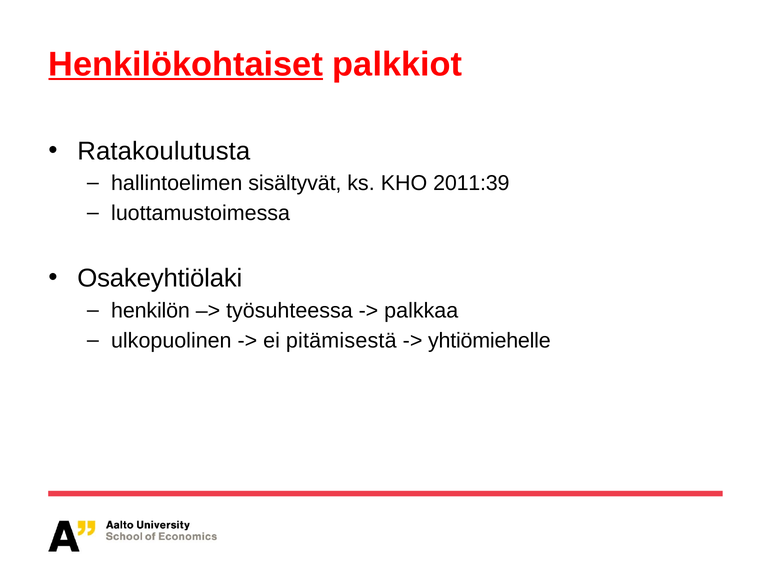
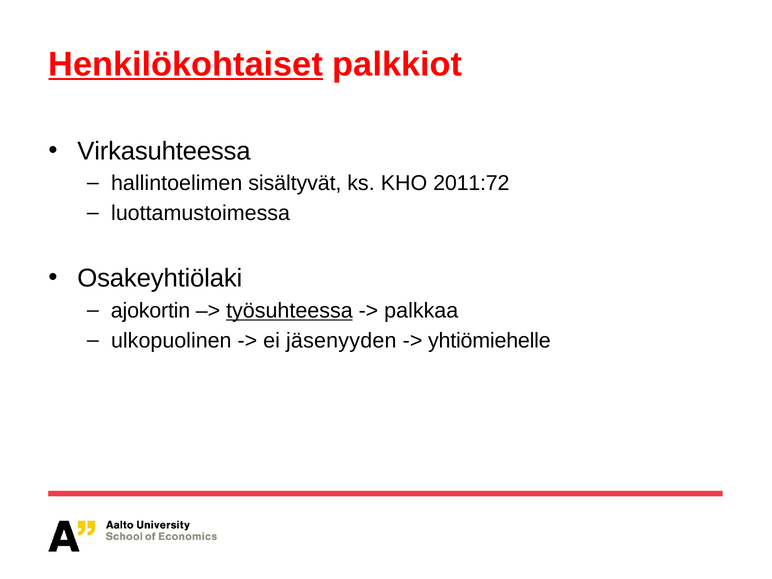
Ratakoulutusta: Ratakoulutusta -> Virkasuhteessa (164, 151)
2011:39: 2011:39 -> 2011:72 (471, 183)
henkilön: henkilön -> ajokortin (151, 311)
työsuhteessa underline: none -> present (289, 311)
pitämisestä: pitämisestä -> jäsenyyden (341, 341)
